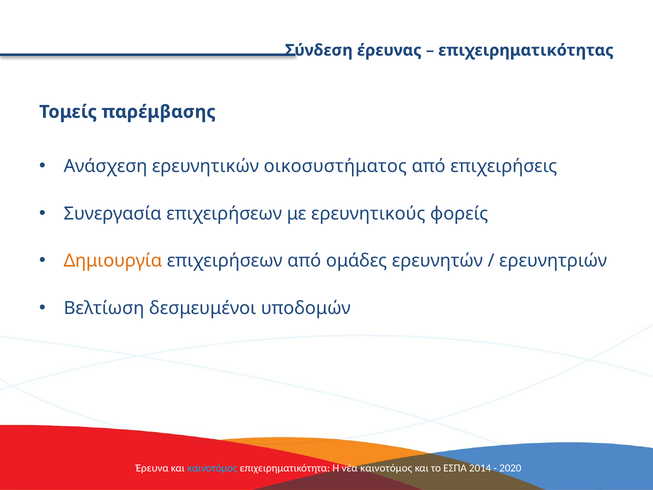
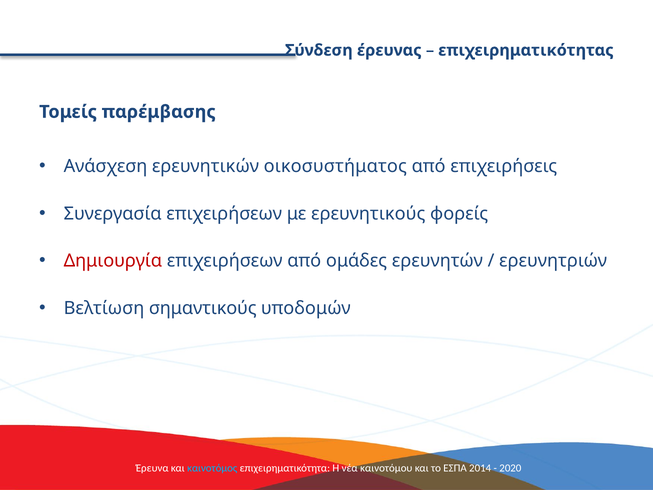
Δημιουργία colour: orange -> red (113, 261)
δεσμευμένοι: δεσμευμένοι -> σημαντικούς (203, 308)
νέα καινοτόμος: καινοτόμος -> καινοτόμου (386, 468)
